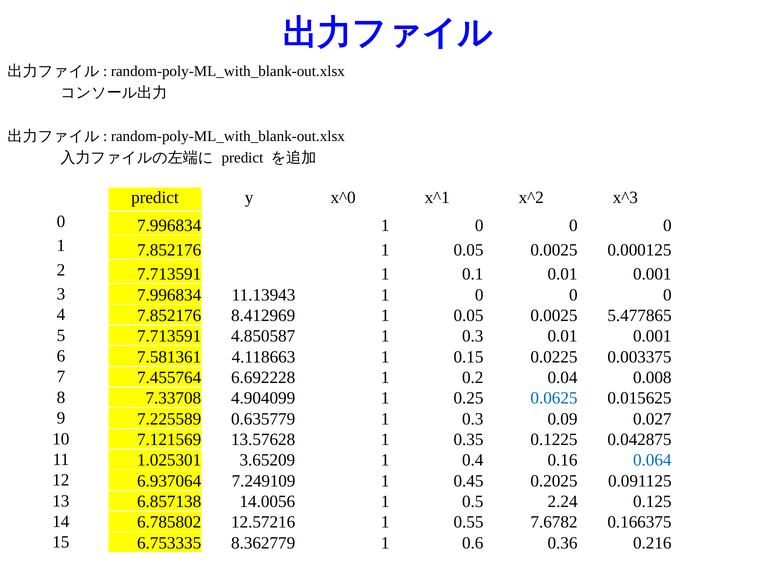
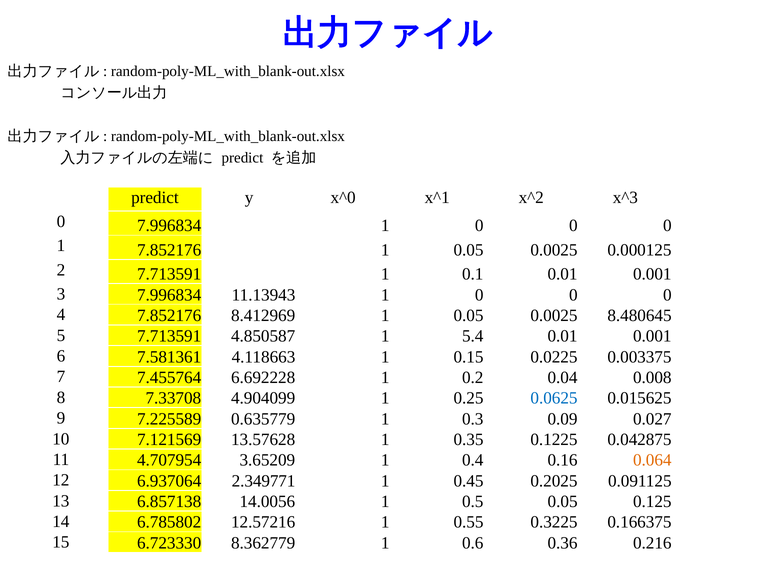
5.477865: 5.477865 -> 8.480645 (639, 315)
4.850587 1 0.3: 0.3 -> 5.4 (473, 336)
1.025301: 1.025301 -> 4.707954 (169, 460)
0.064 colour: blue -> orange (652, 460)
7.249109: 7.249109 -> 2.349771 (264, 481)
0.5 2.24: 2.24 -> 0.05 (563, 501)
7.6782: 7.6782 -> 0.3225 (554, 522)
6.753335: 6.753335 -> 6.723330 (169, 543)
